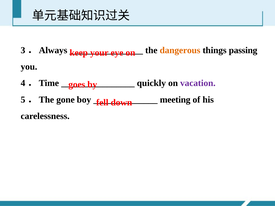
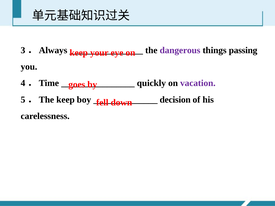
dangerous colour: orange -> purple (180, 50)
5．The gone: gone -> keep (66, 100)
meeting: meeting -> decision (175, 100)
